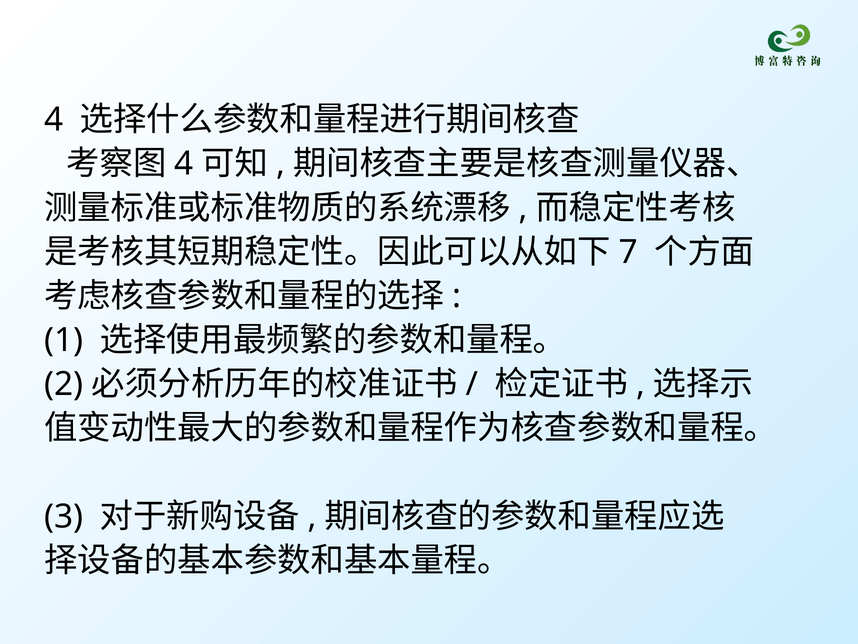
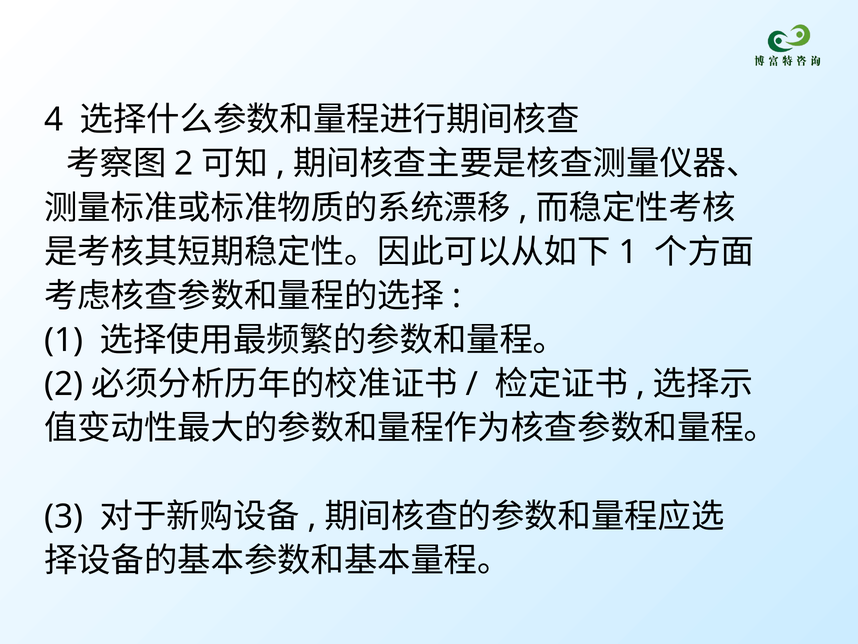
4: 4 -> 2 (184, 164)
7: 7 -> 1 (628, 252)
